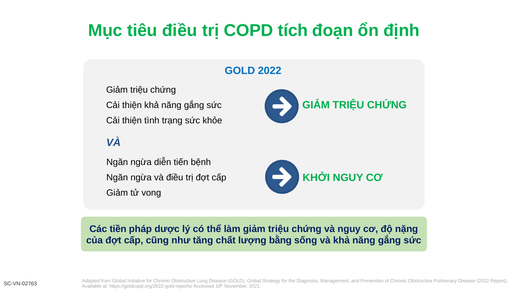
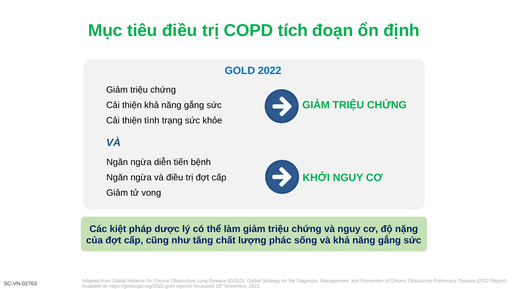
tiền: tiền -> kiệt (118, 229)
bằng: bằng -> phác (280, 240)
